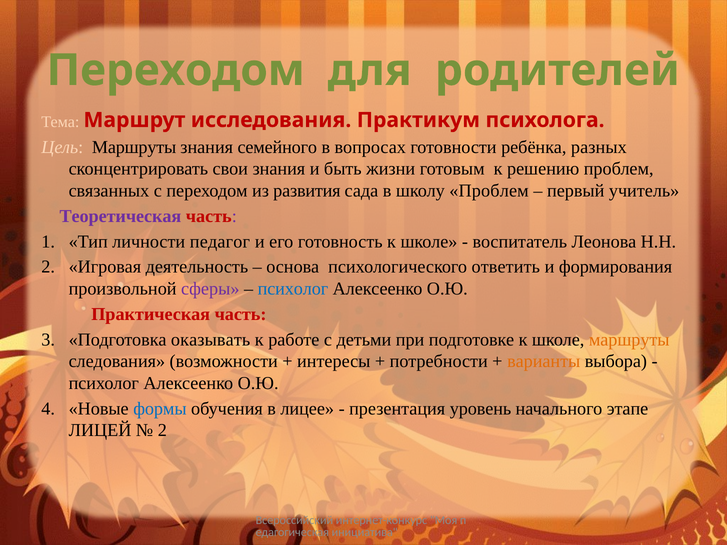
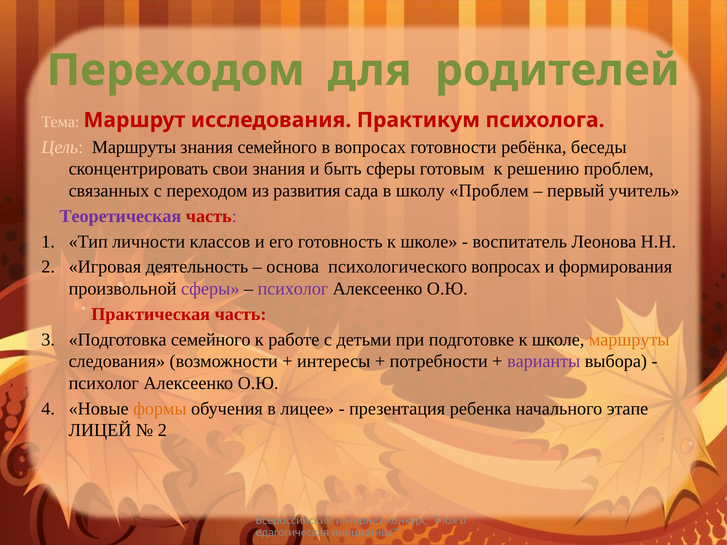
разных: разных -> беседы (599, 147)
быть жизни: жизни -> сферы (391, 169)
педагог: педагог -> классов (220, 242)
психологического ответить: ответить -> вопросах (506, 267)
психолог colour: blue -> purple (293, 289)
Подготовка оказывать: оказывать -> семейного (211, 340)
варианты colour: orange -> purple (544, 362)
формы colour: blue -> orange (160, 409)
уровень: уровень -> ребенка (480, 409)
